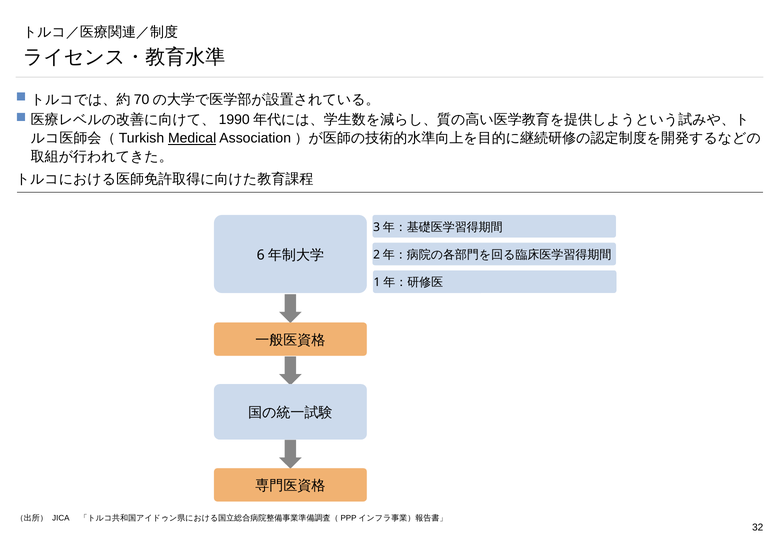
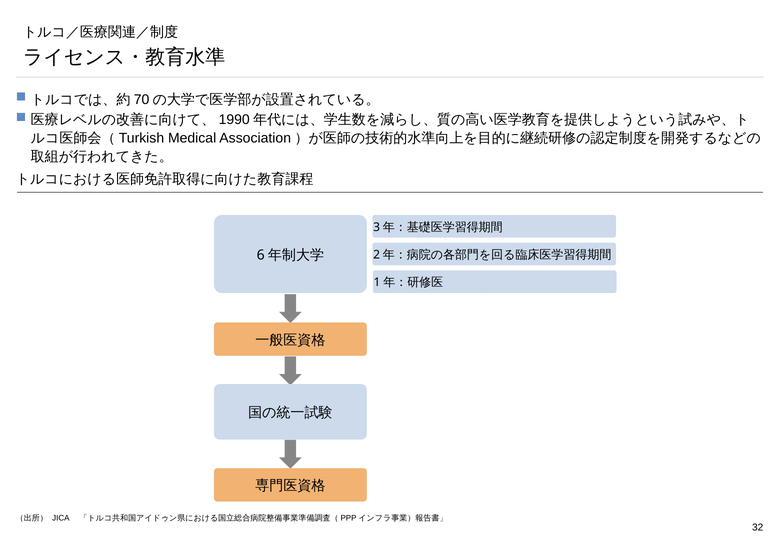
Medical underline: present -> none (192, 138)
